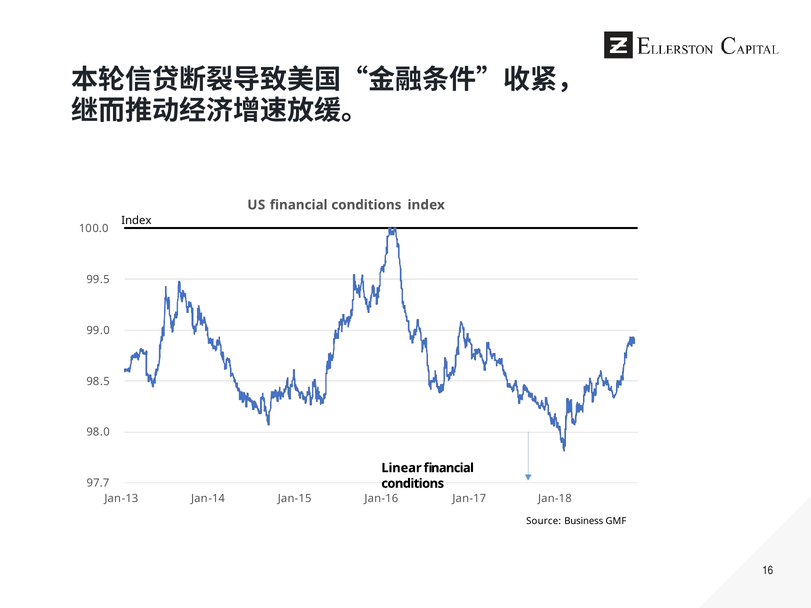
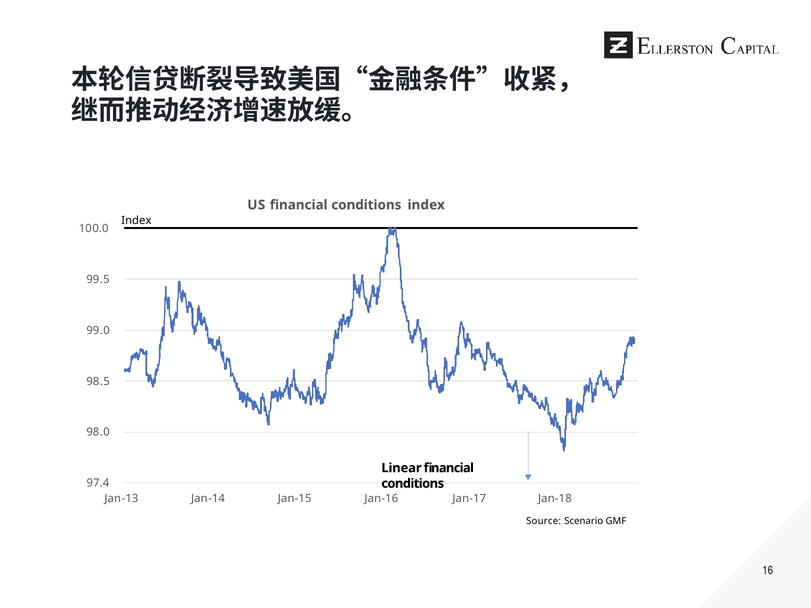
97.7: 97.7 -> 97.4 (98, 483)
Business: Business -> Scenario (584, 522)
